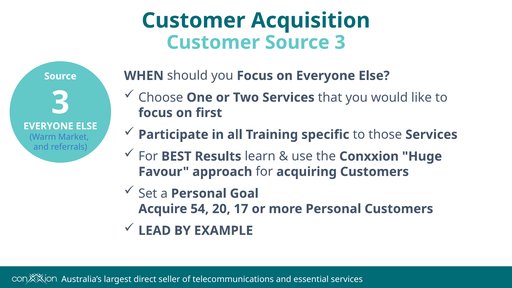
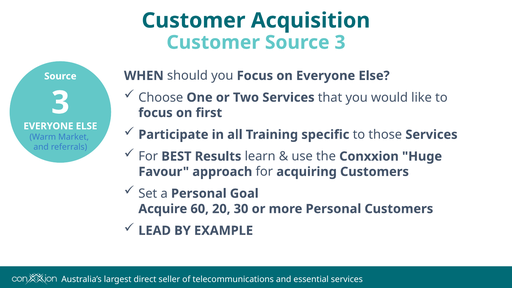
54: 54 -> 60 (200, 209)
17: 17 -> 30 (241, 209)
